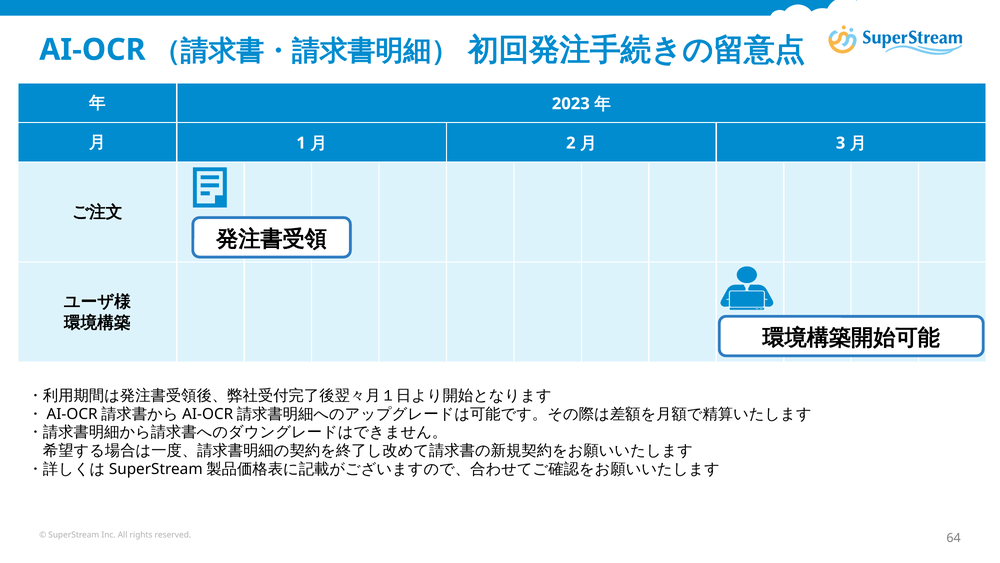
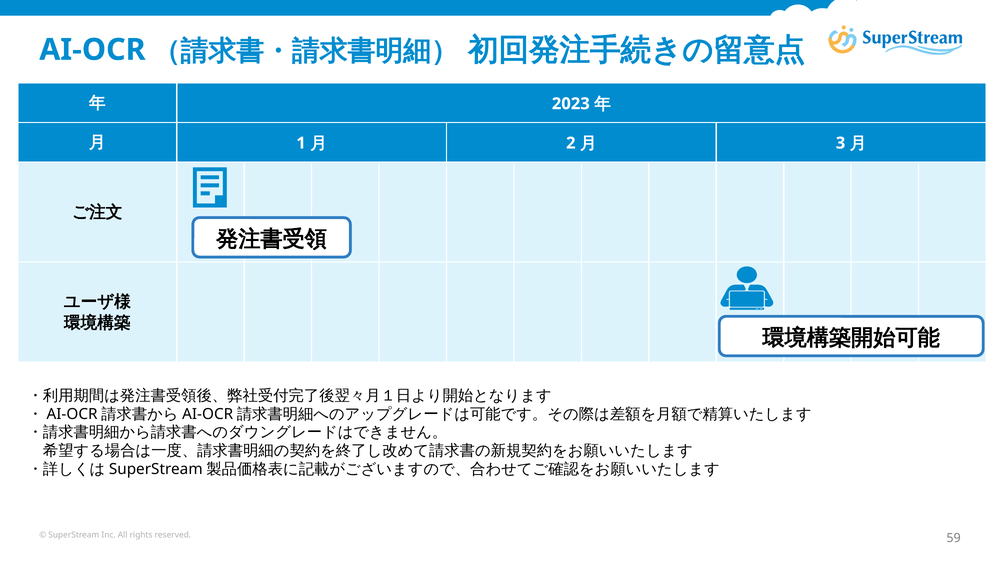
64: 64 -> 59 (954, 538)
